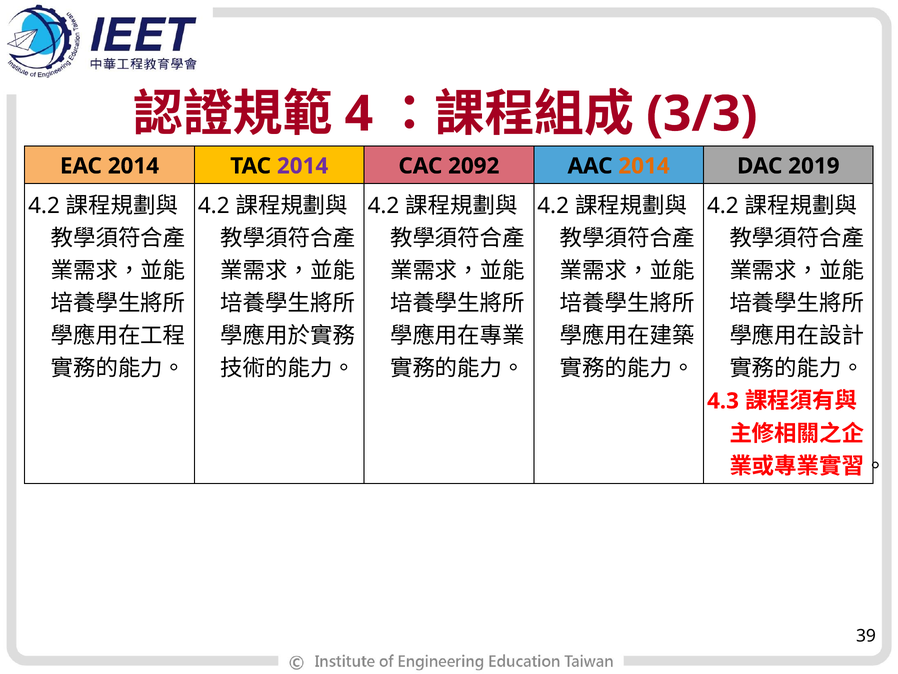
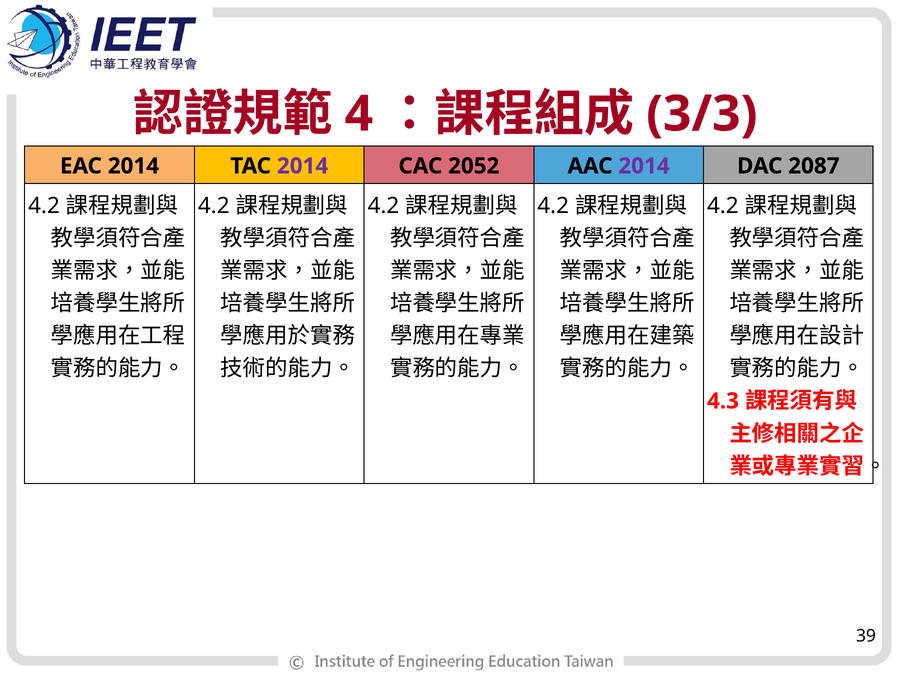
2092: 2092 -> 2052 (474, 166)
2014 colour: orange -> purple (644, 166)
2019: 2019 -> 2087 (814, 166)
